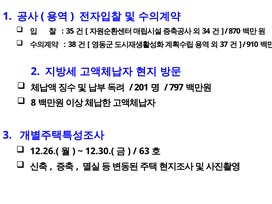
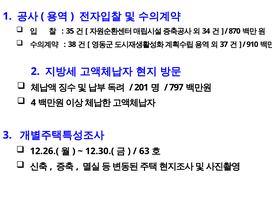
8: 8 -> 4 (33, 103)
